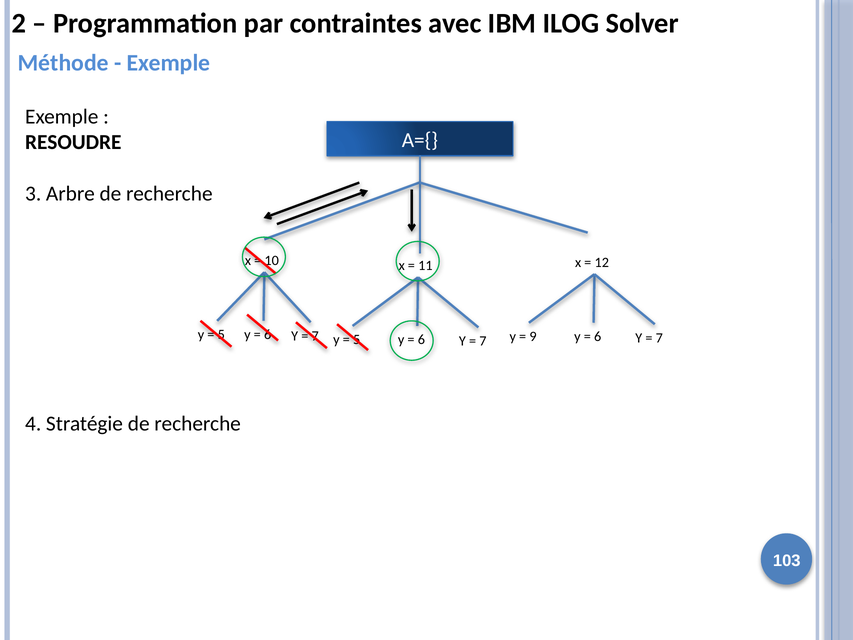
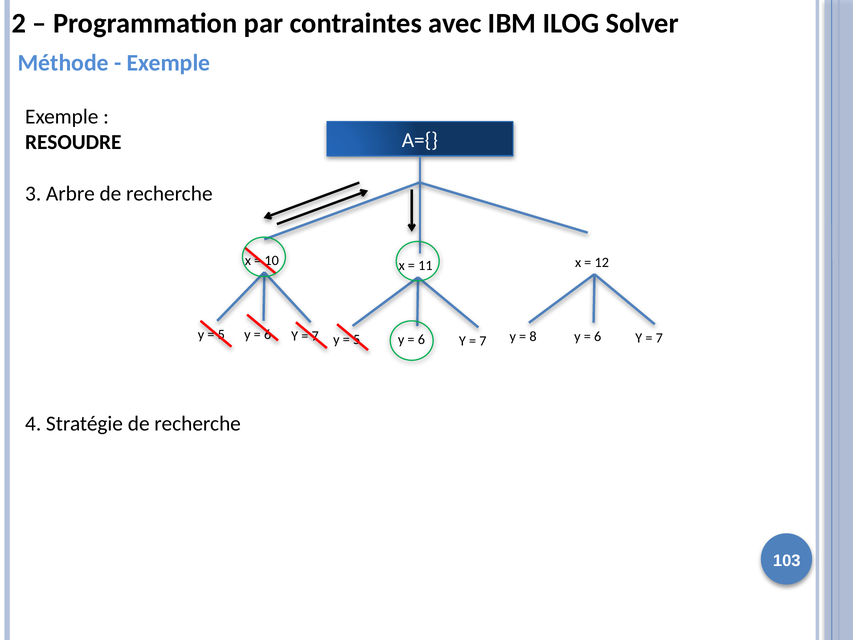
9: 9 -> 8 (533, 336)
